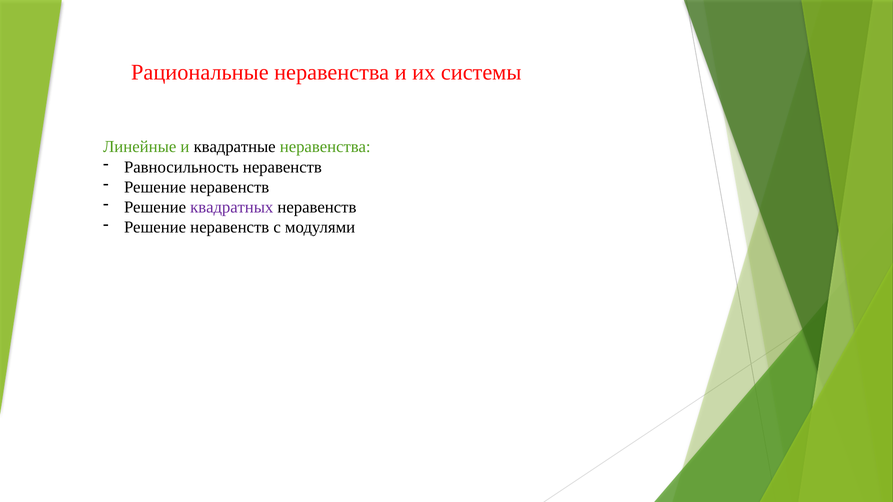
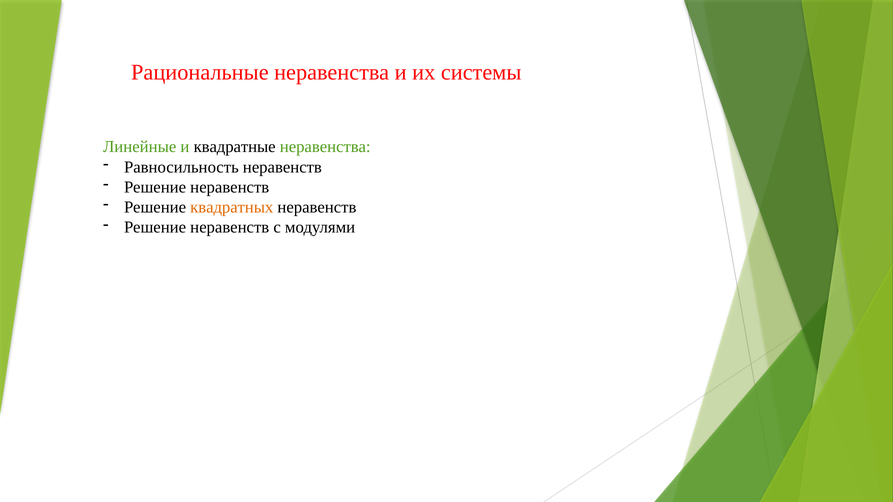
квадратных colour: purple -> orange (232, 207)
